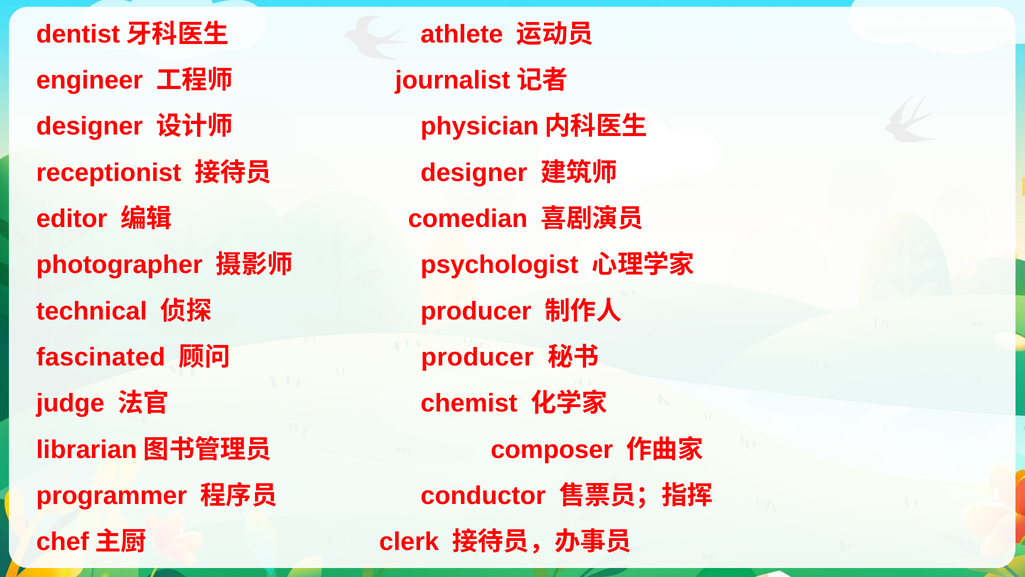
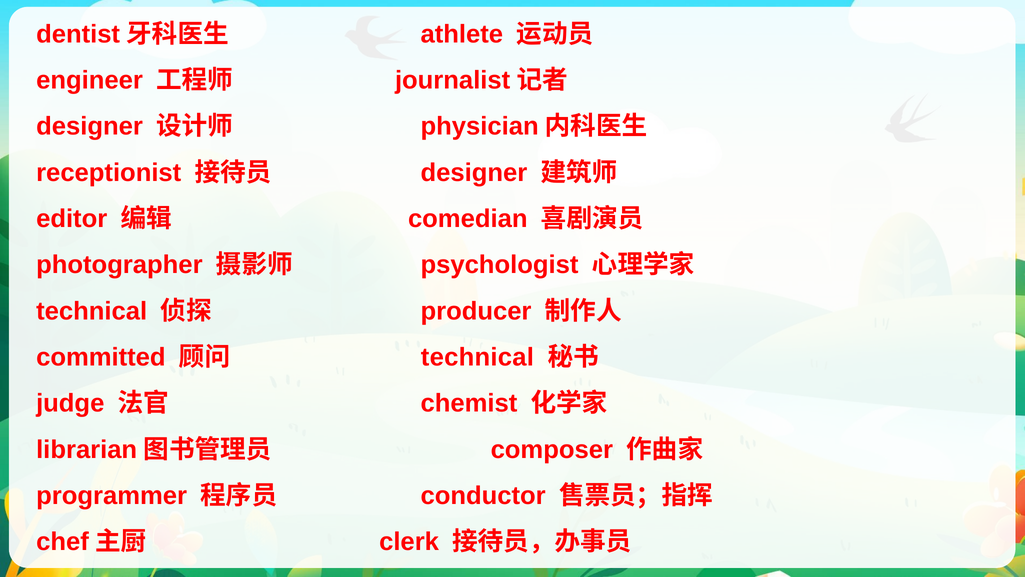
fascinated: fascinated -> committed (101, 357)
producer: producer -> technical (477, 357)
